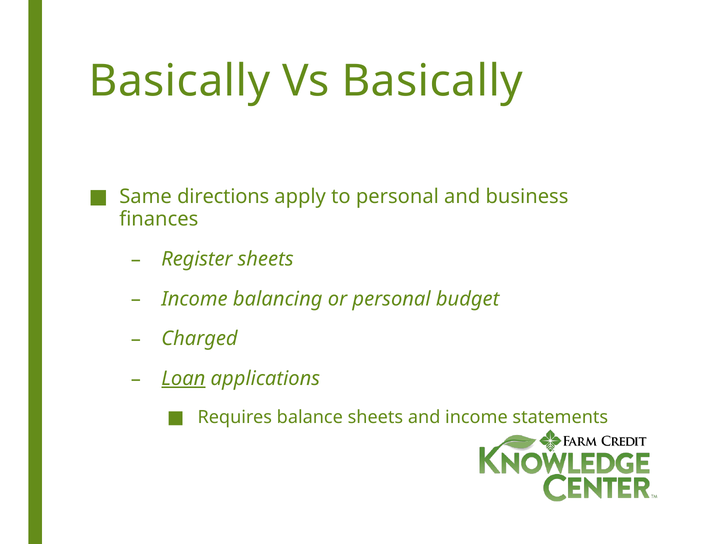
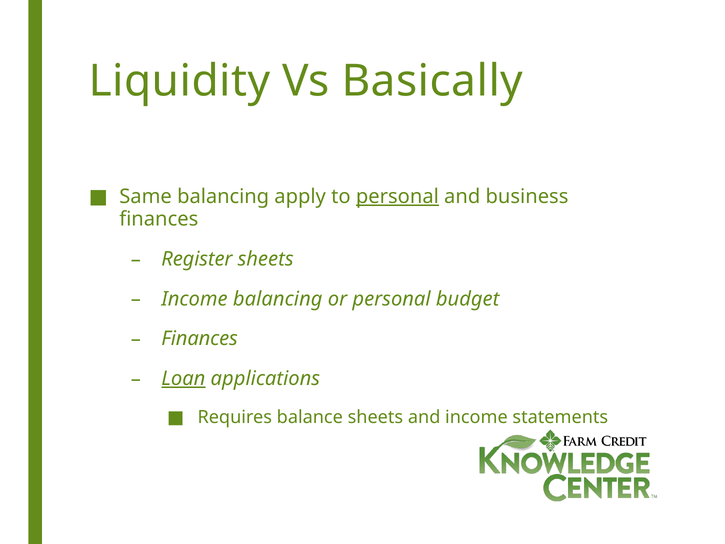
Basically: Basically -> Liquidity (179, 81)
Same directions: directions -> balancing (223, 196)
personal underline: none -> present (397, 196)
Charged: Charged -> Finances (200, 339)
